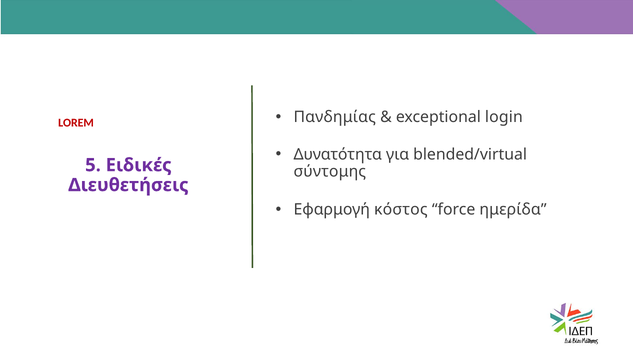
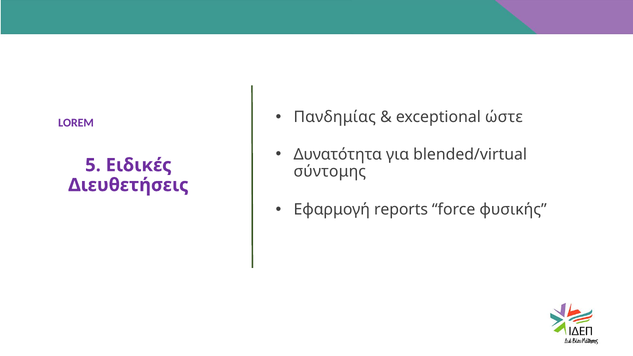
login: login -> ώστε (504, 117)
LOREM colour: red -> purple (76, 123)
κόστος: κόστος -> reports (401, 210)
ημερίδα: ημερίδα -> φυσικής (513, 210)
